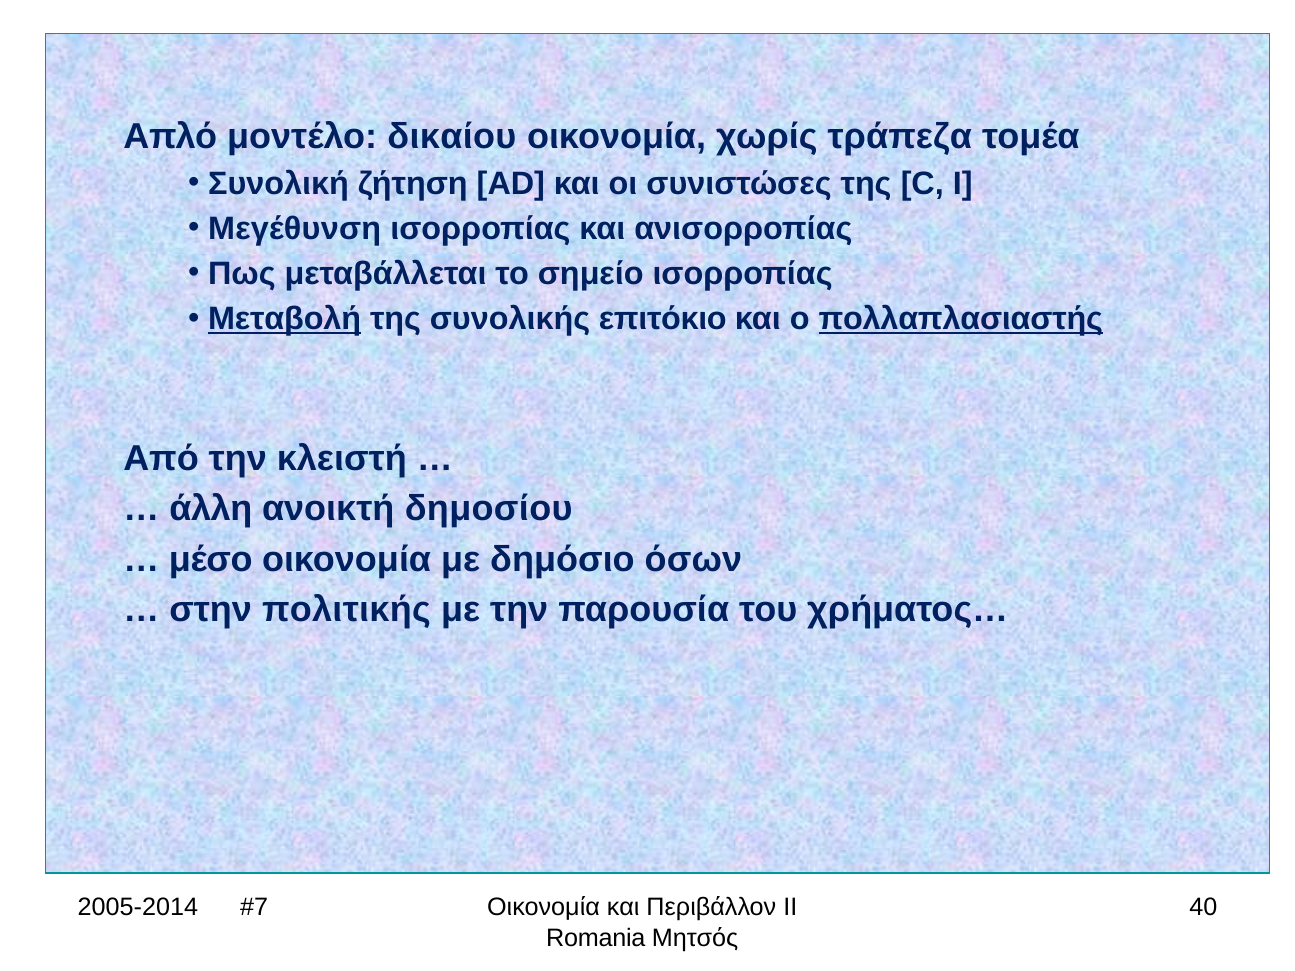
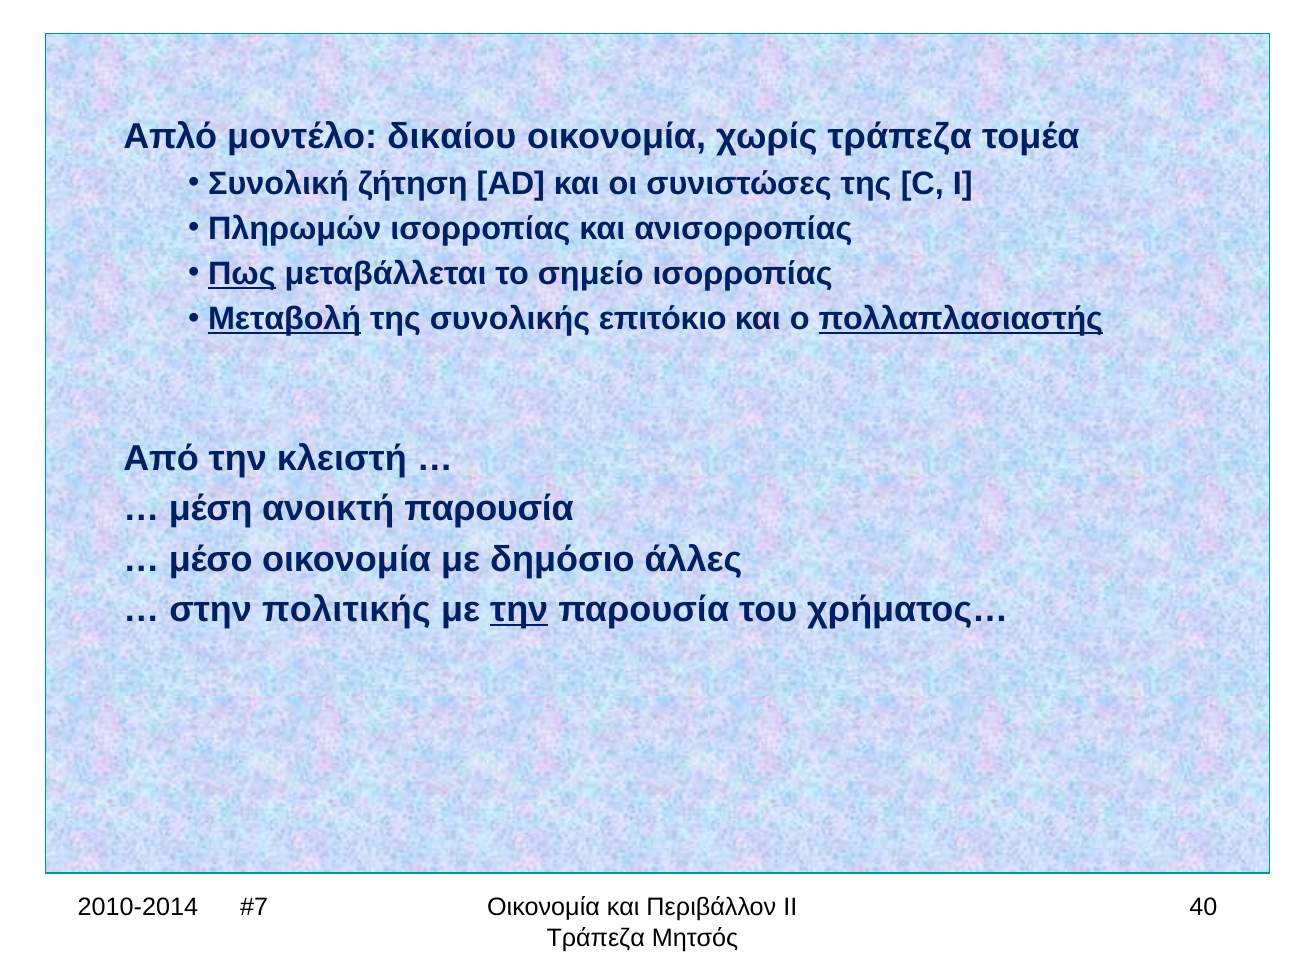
Μεγέθυνση: Μεγέθυνση -> Πληρωμών (295, 229)
Πως underline: none -> present (242, 274)
άλλη: άλλη -> μέση (211, 509)
ανοικτή δημοσίου: δημοσίου -> παρουσία (489, 509)
όσων: όσων -> άλλες (693, 559)
την underline: none -> present (519, 610)
2005-2014: 2005-2014 -> 2010-2014 (138, 908)
Romania: Romania -> Τράπεζα (596, 938)
